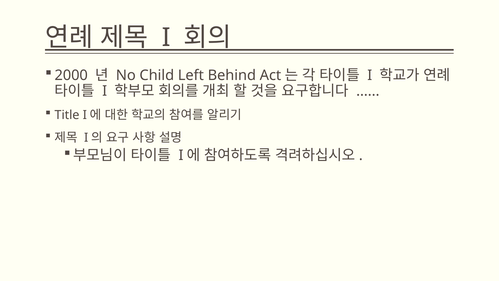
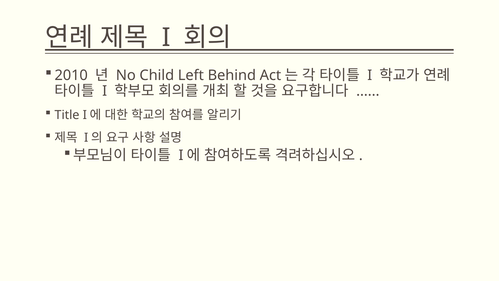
2000: 2000 -> 2010 (71, 75)
